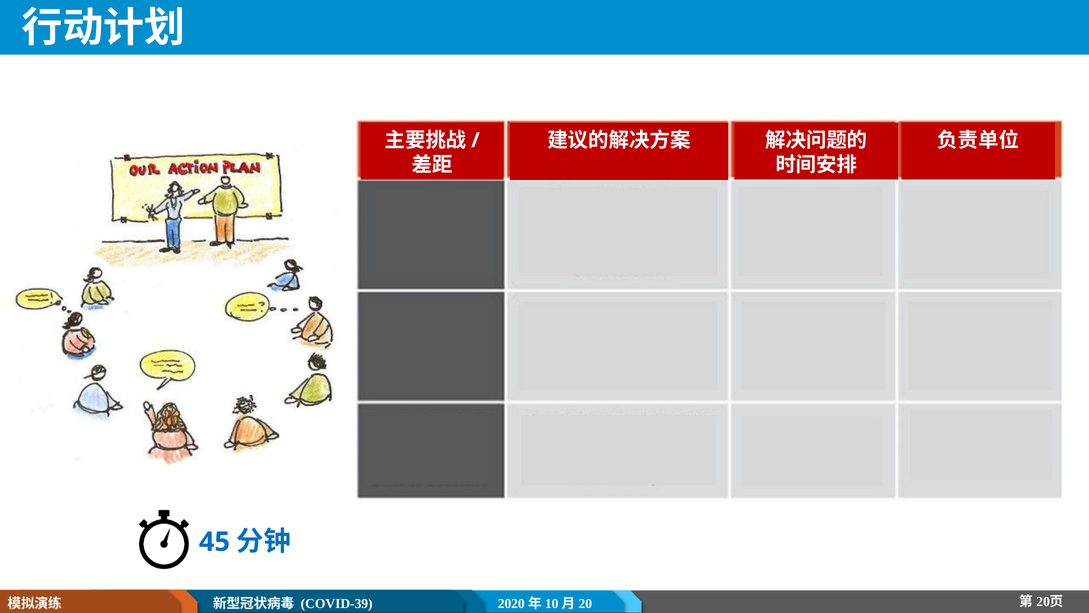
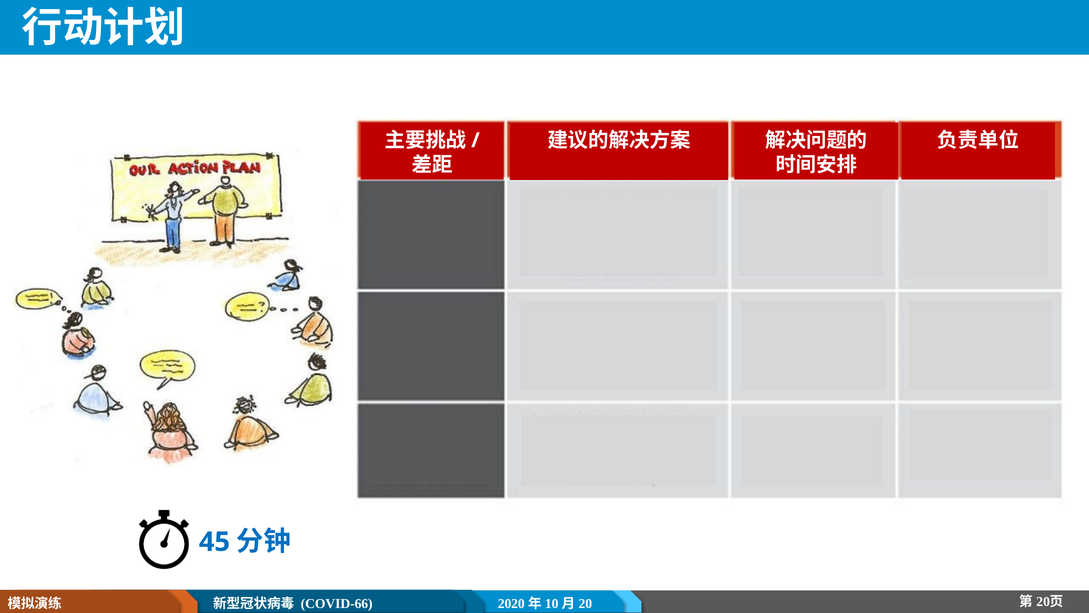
COVID-39: COVID-39 -> COVID-66 (337, 603)
